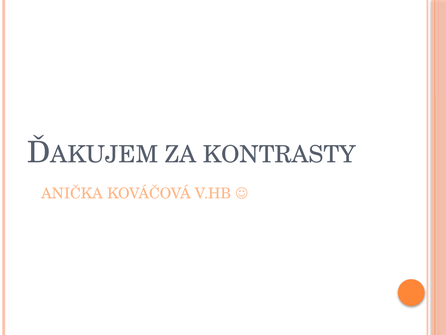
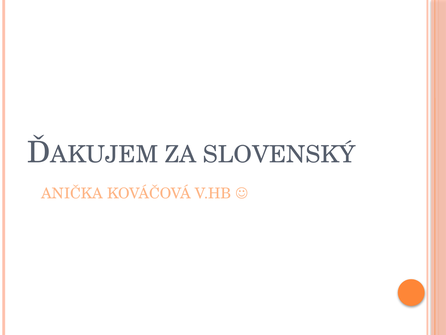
KONTRASTY: KONTRASTY -> SLOVENSKÝ (279, 154)
